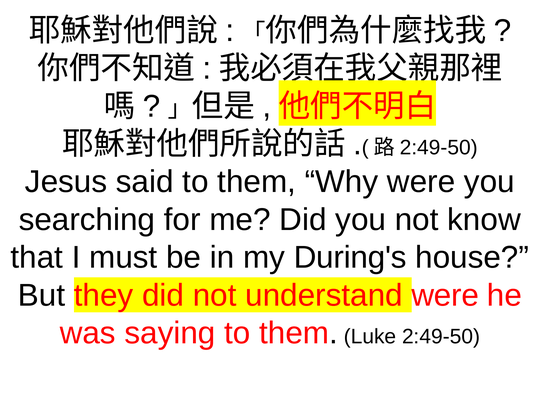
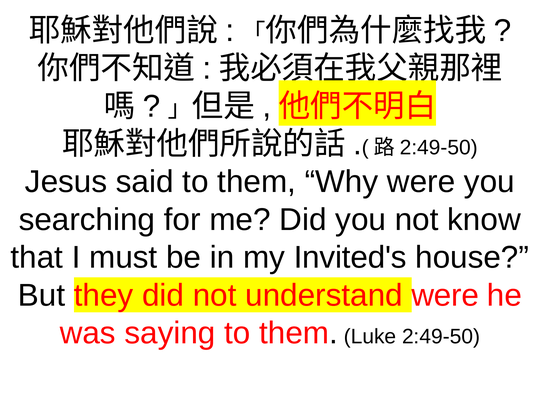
During's: During's -> Invited's (350, 257)
